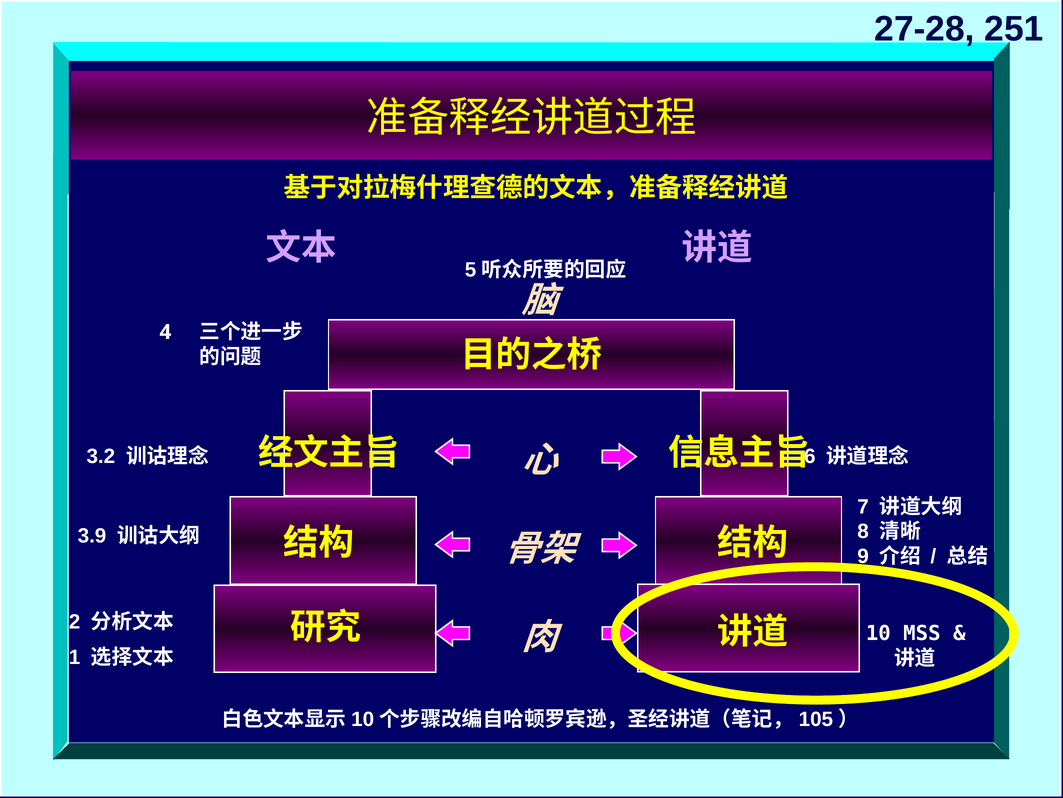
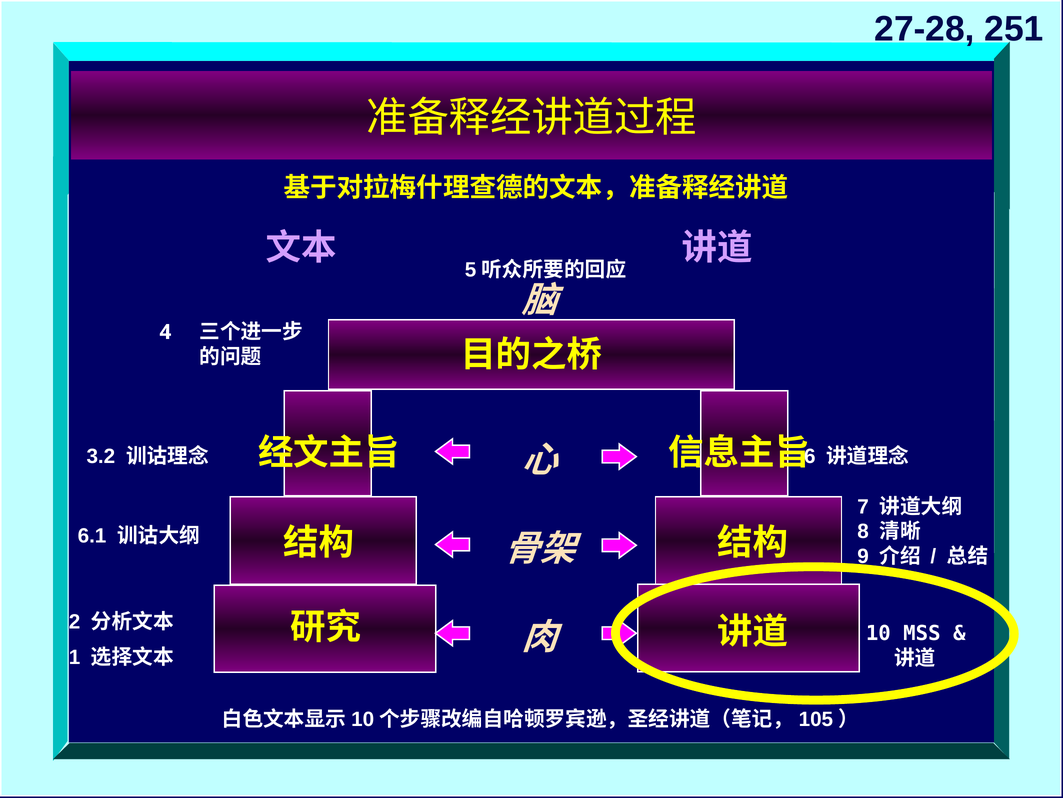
3.9: 3.9 -> 6.1 (92, 536)
